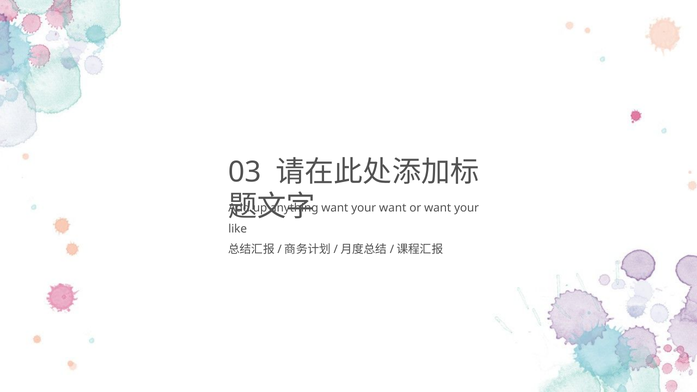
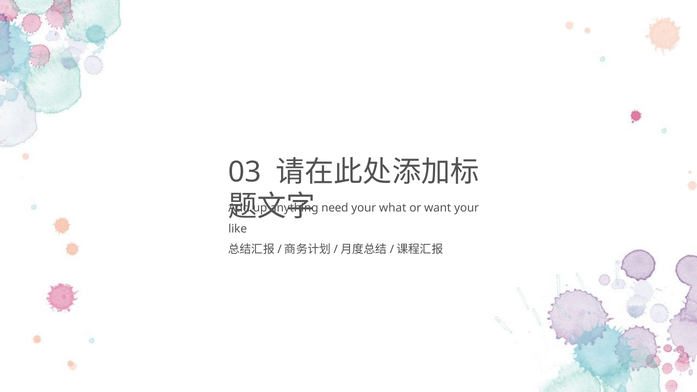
want: want -> need (335, 208)
your want: want -> what (393, 208)
